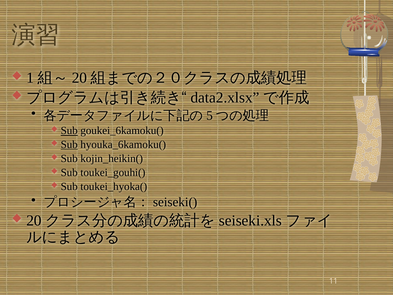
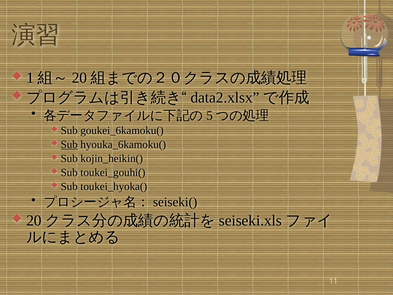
Sub underline: present -> none (69, 130)
